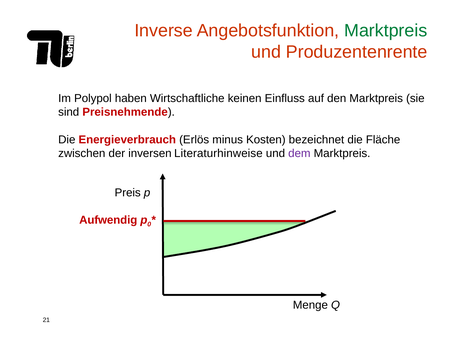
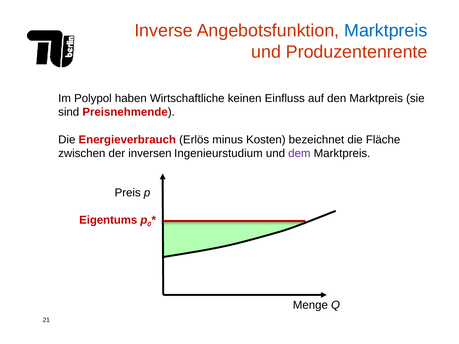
Marktpreis colour: green -> blue (386, 31)
Literaturhinweise: Literaturhinweise -> Ingenieurstudium (218, 154)
Aufwendig: Aufwendig -> Eigentums (108, 220)
